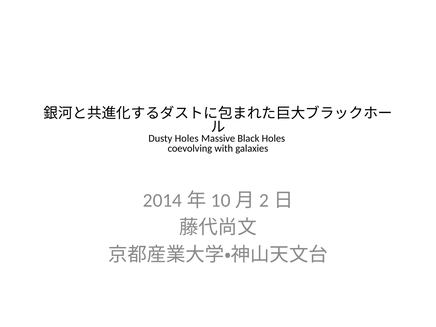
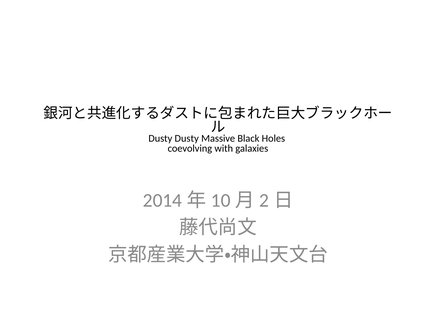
Dusty Holes: Holes -> Dusty (187, 138)
